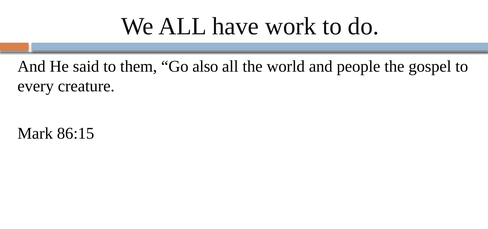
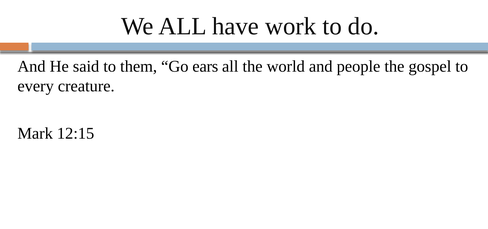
also: also -> ears (205, 66)
86:15: 86:15 -> 12:15 (76, 133)
